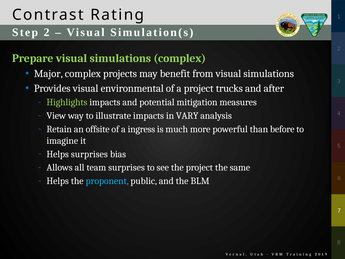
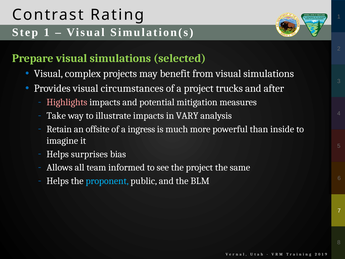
Step 2: 2 -> 1 (47, 32)
simulations complex: complex -> selected (180, 58)
Major: Major -> Visual (48, 74)
environmental: environmental -> circumstances (132, 88)
Highlights colour: light green -> pink (67, 102)
View: View -> Take (56, 116)
before: before -> inside (282, 129)
team surprises: surprises -> informed (127, 167)
